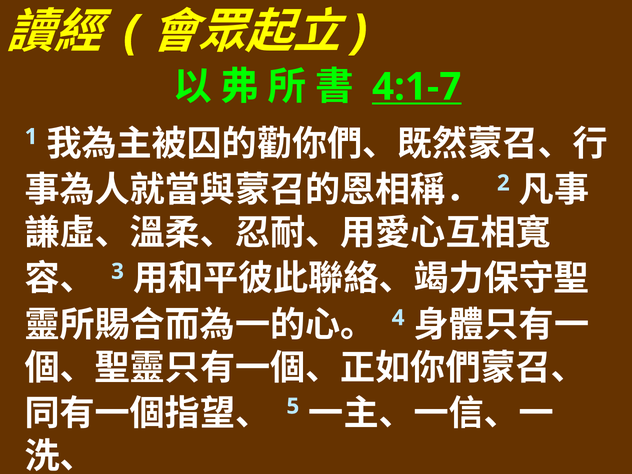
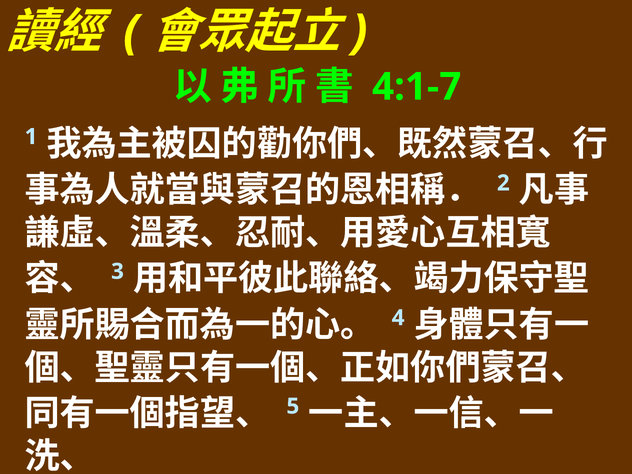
4:1-7 underline: present -> none (417, 87)
